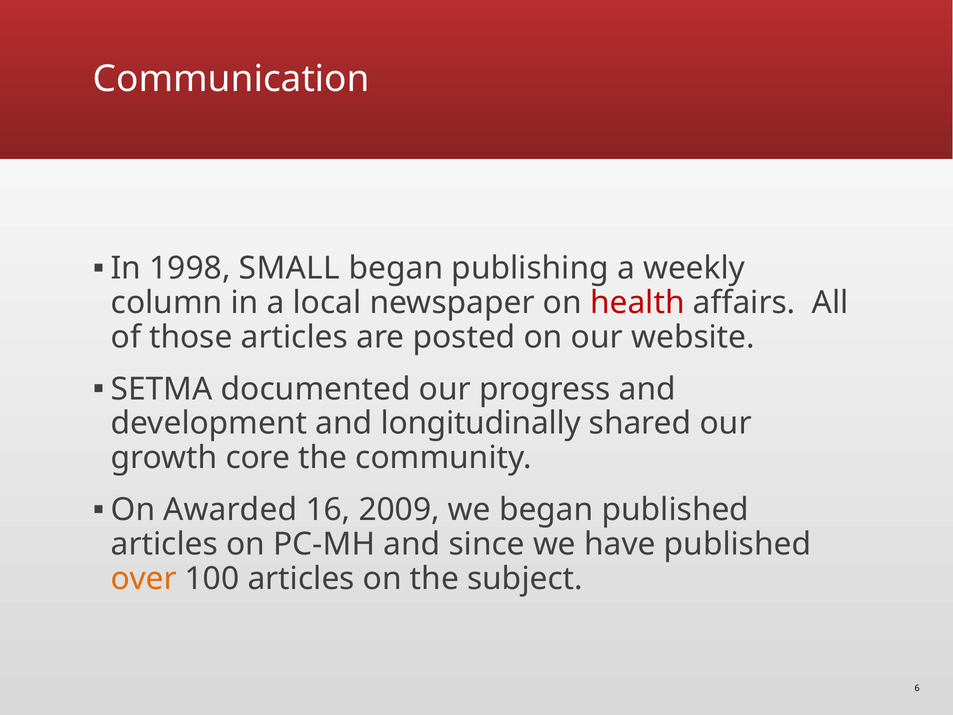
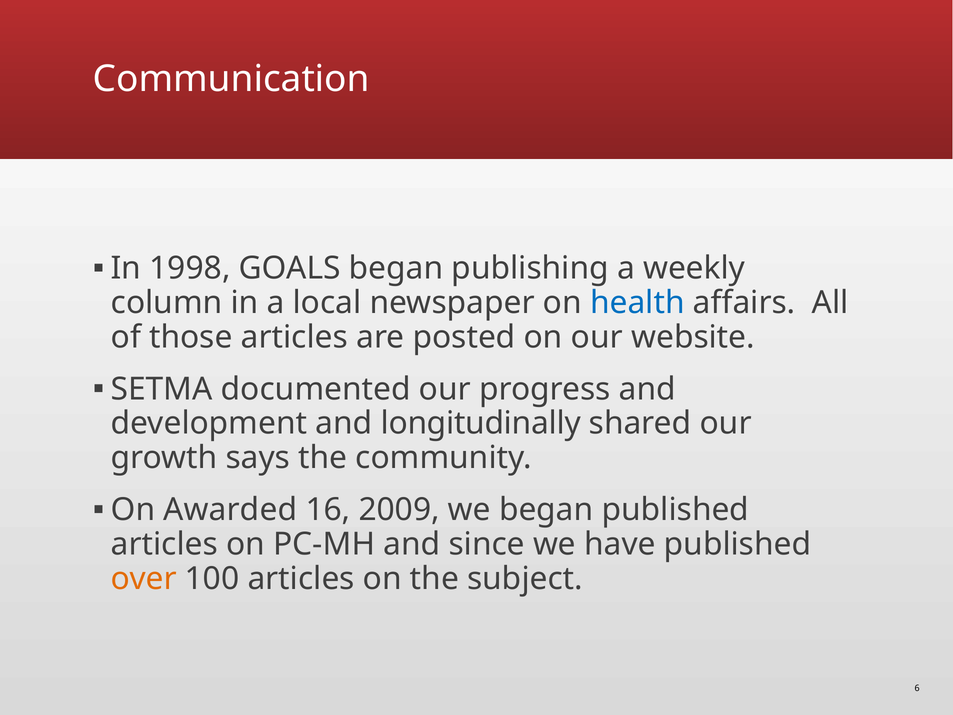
SMALL: SMALL -> GOALS (290, 268)
health colour: red -> blue (637, 303)
core: core -> says (258, 458)
